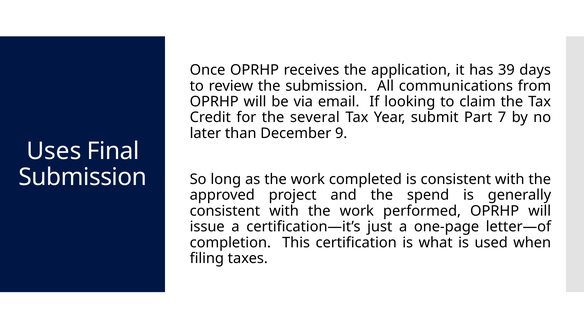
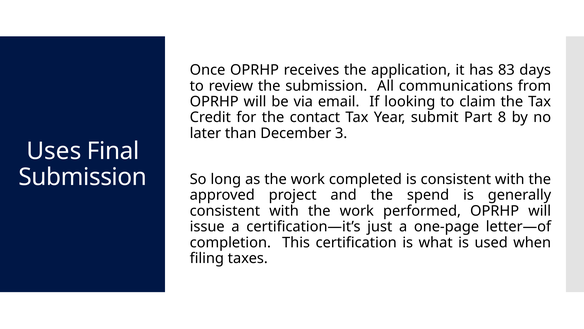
39: 39 -> 83 (506, 70)
several: several -> contact (315, 117)
7: 7 -> 8 (502, 117)
9: 9 -> 3 (341, 133)
